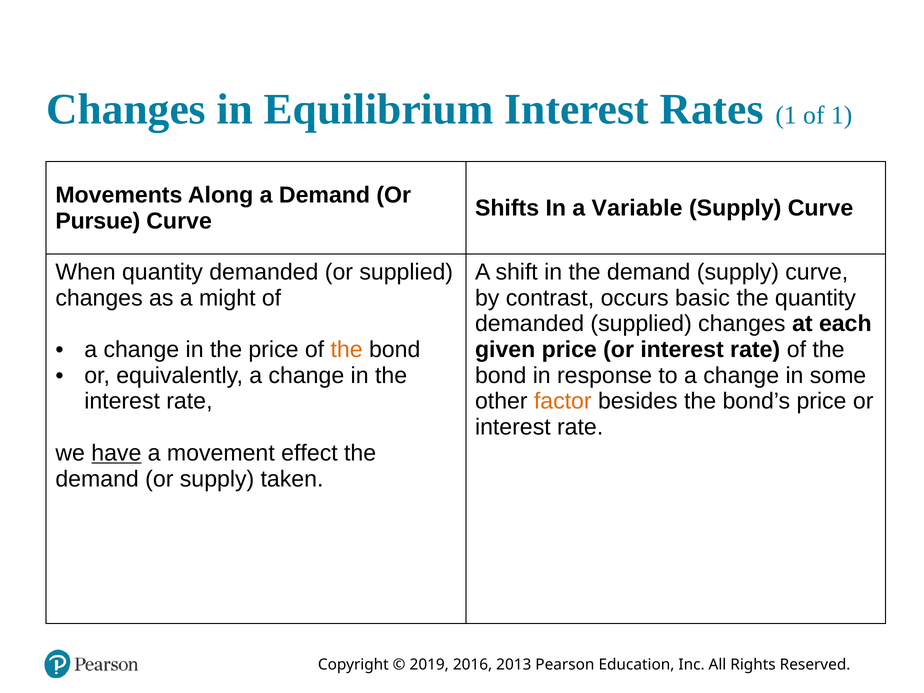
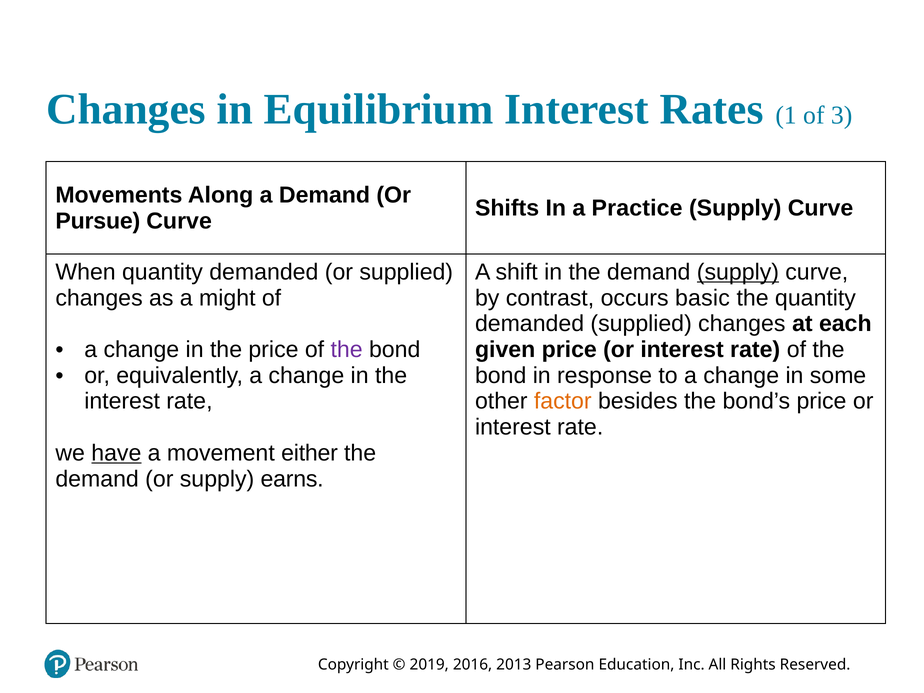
of 1: 1 -> 3 (842, 115)
Variable: Variable -> Practice (637, 208)
supply underline: none -> present (738, 272)
the colour: orange -> purple (347, 350)
effect: effect -> either (310, 453)
taken: taken -> earns (292, 479)
